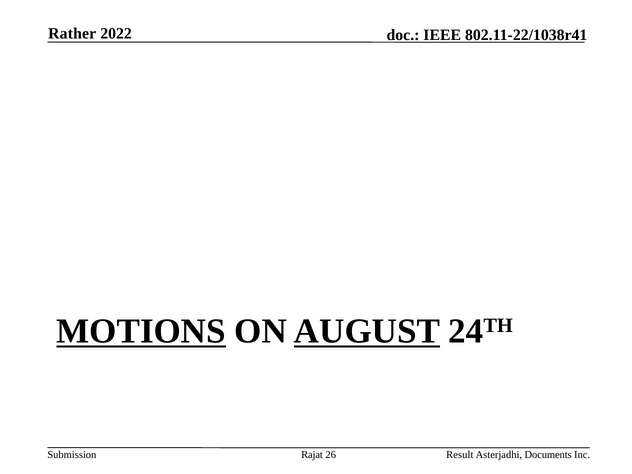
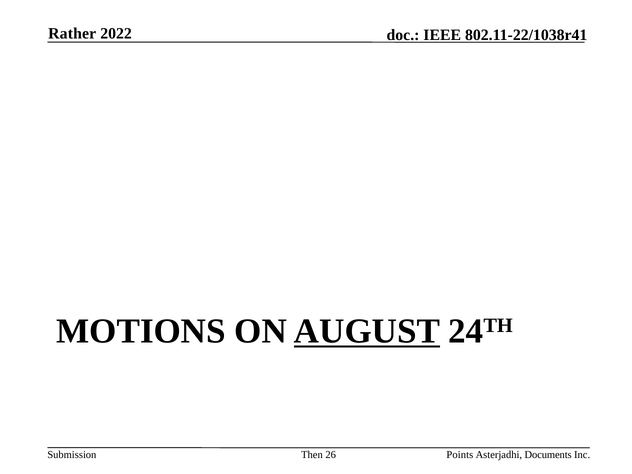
MOTIONS underline: present -> none (141, 331)
Rajat: Rajat -> Then (312, 455)
Result: Result -> Points (460, 455)
